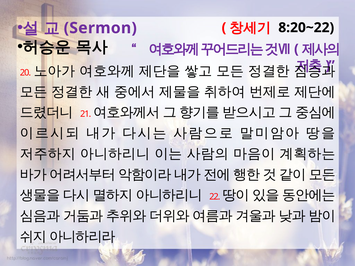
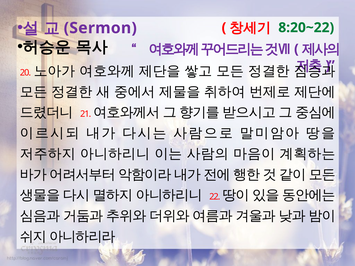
8:20~22 colour: black -> green (306, 28)
